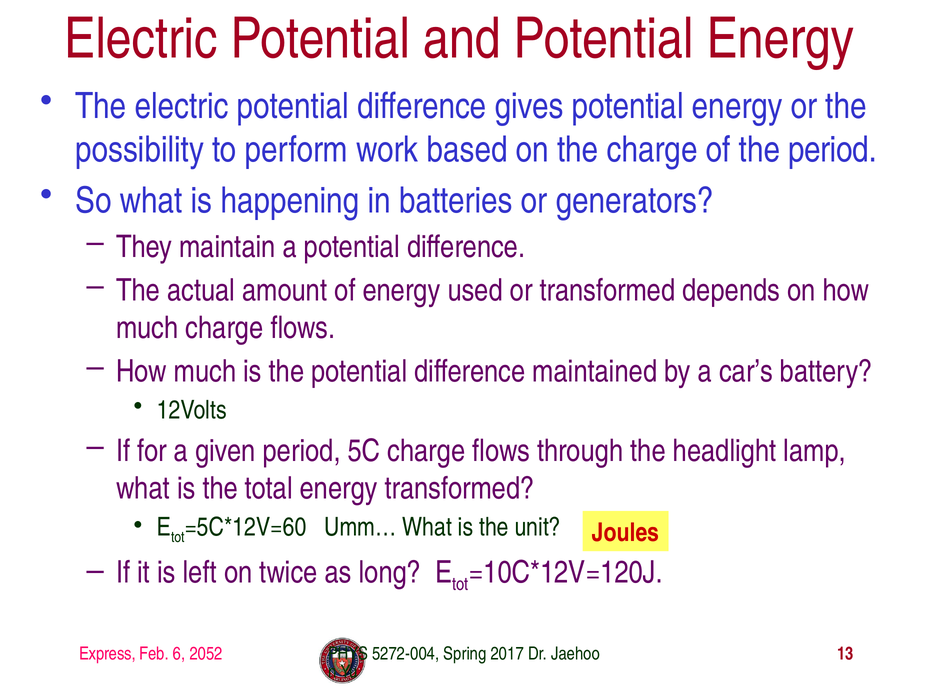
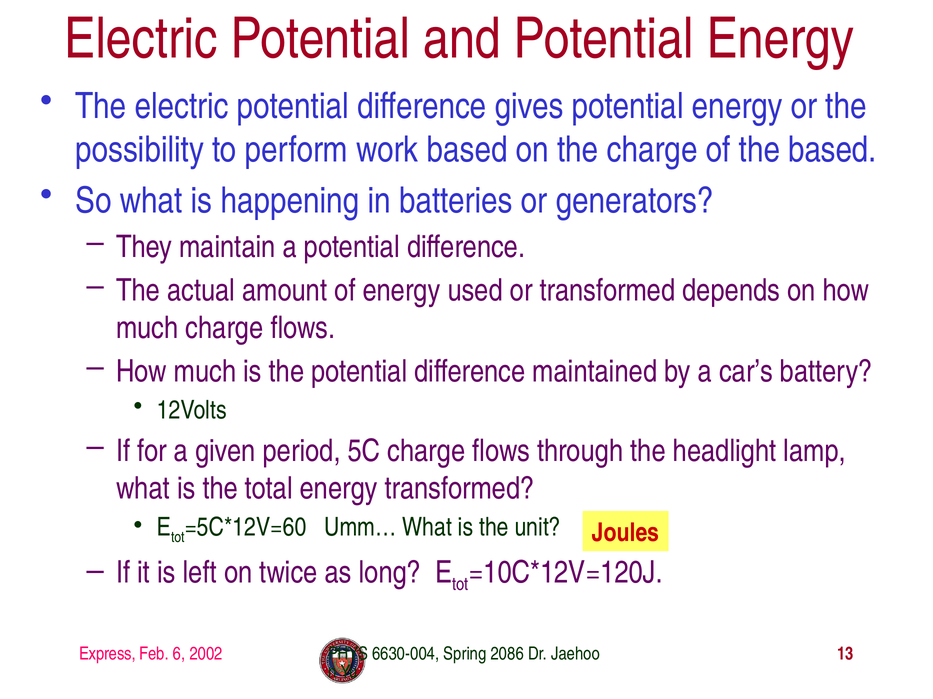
the period: period -> based (832, 150)
2052: 2052 -> 2002 (206, 654)
5272-004: 5272-004 -> 6630-004 (406, 654)
2017: 2017 -> 2086 (507, 654)
